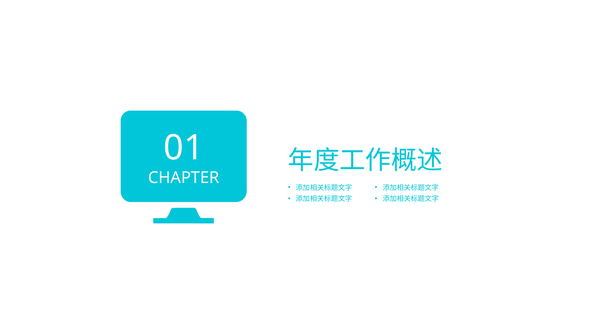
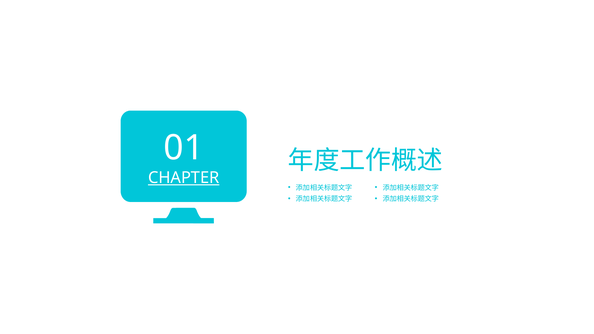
CHAPTER underline: none -> present (184, 178)
